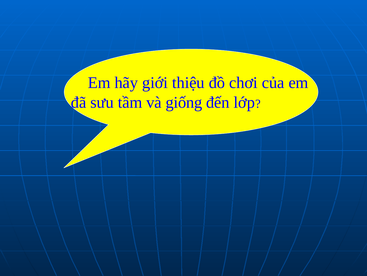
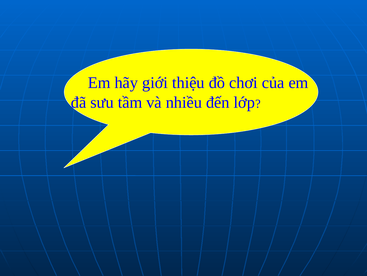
giống: giống -> nhiều (184, 102)
